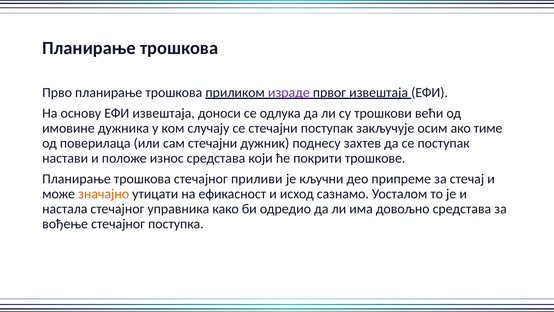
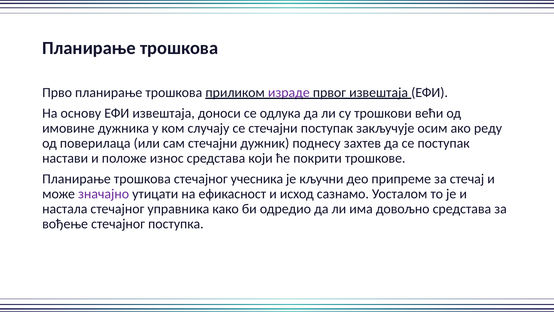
тиме: тиме -> реду (488, 128)
приливи: приливи -> учесника (257, 179)
значајно colour: orange -> purple (104, 194)
